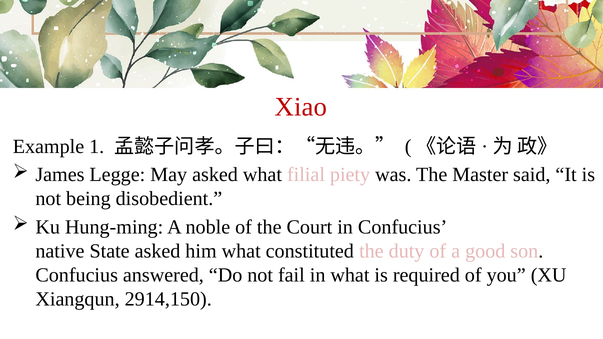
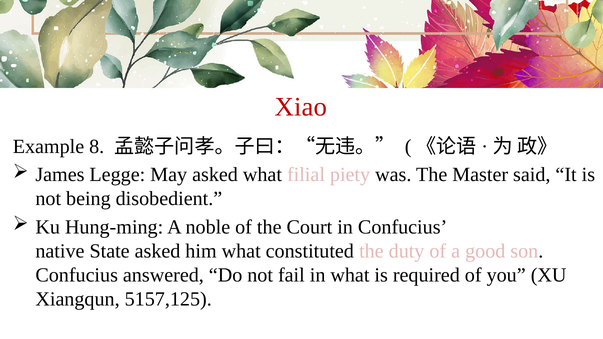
1: 1 -> 8 (97, 147)
2914,150: 2914,150 -> 5157,125 (168, 299)
